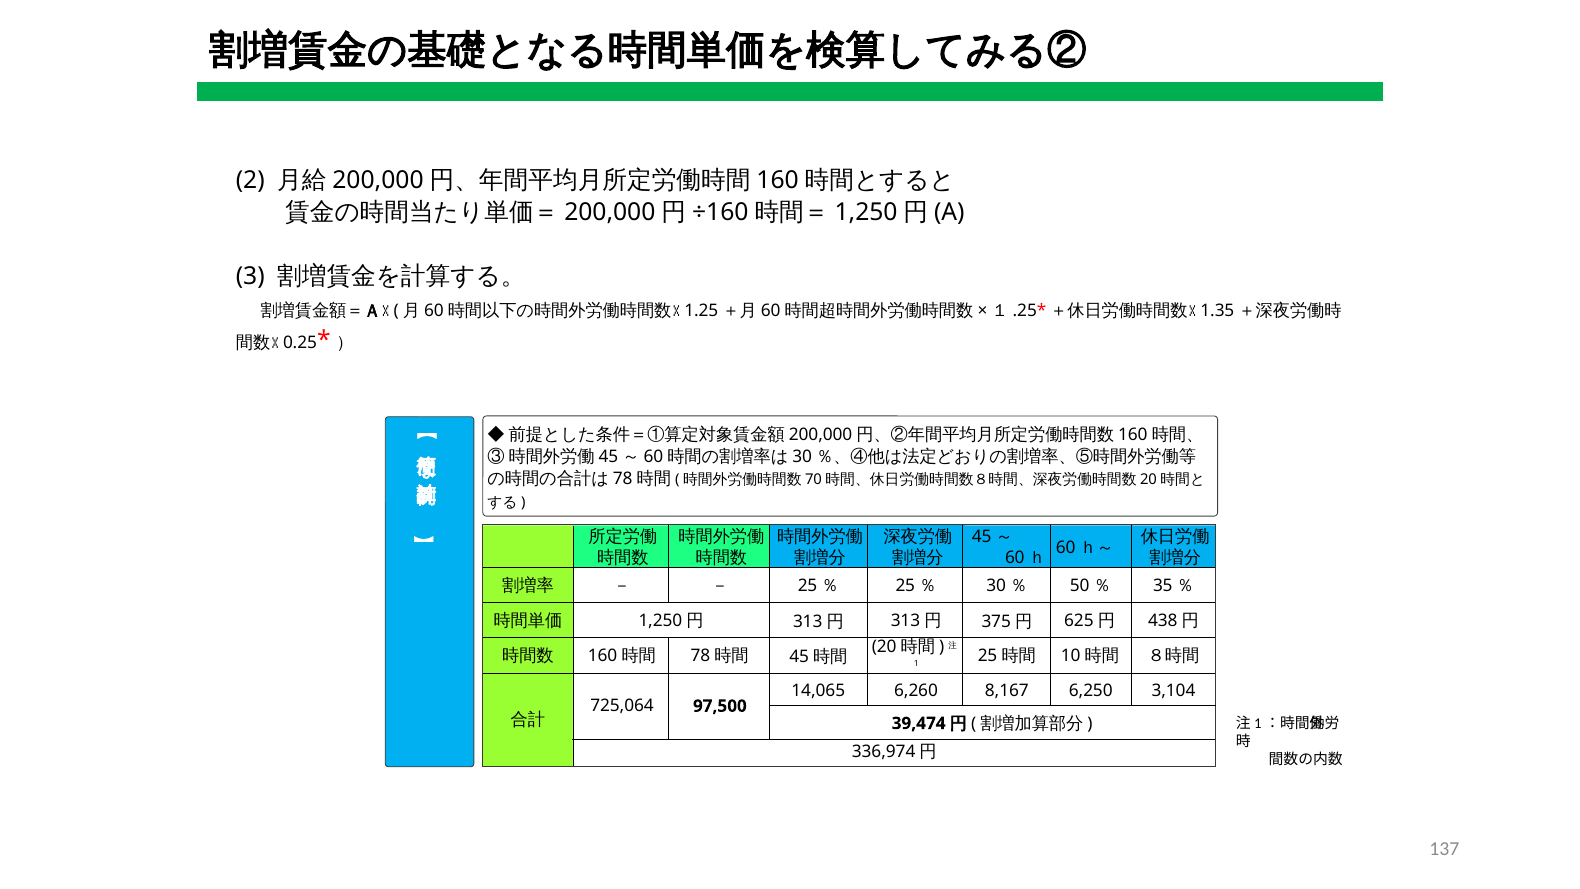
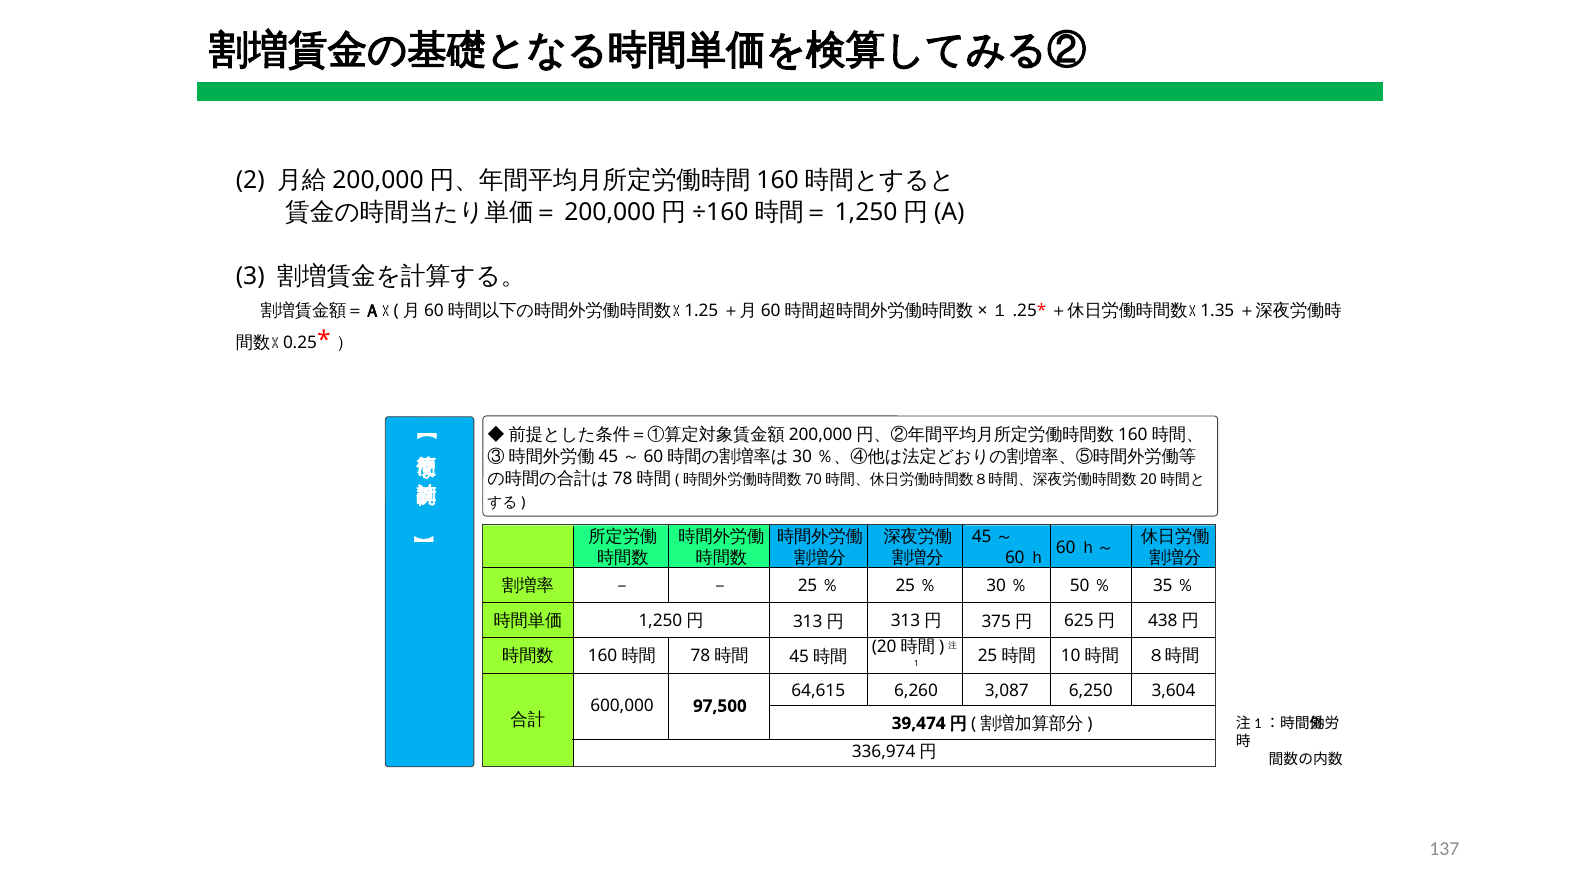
14,065: 14,065 -> 64,615 (818, 691)
8,167: 8,167 -> 3,087 (1007, 691)
3,104: 3,104 -> 3,604 (1173, 691)
725,064: 725,064 -> 600,000 (622, 706)
